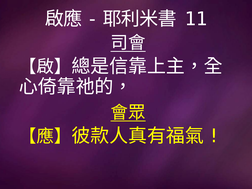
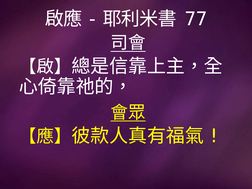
11: 11 -> 77 (196, 19)
